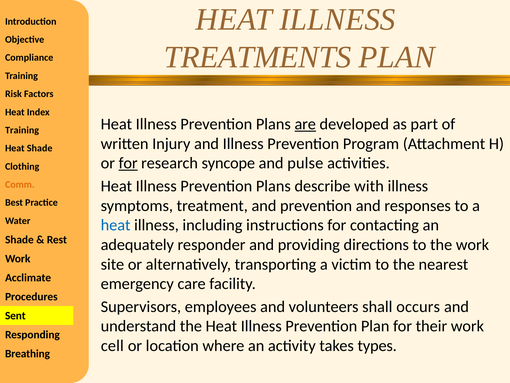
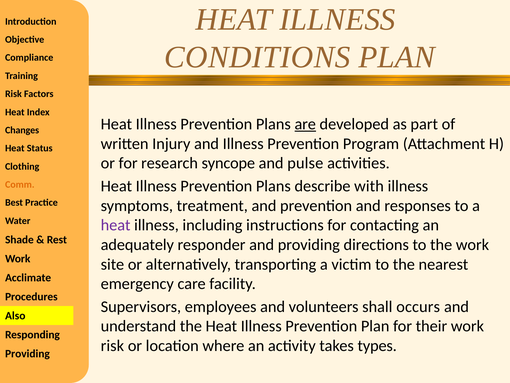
TREATMENTS: TREATMENTS -> CONDITIONS (257, 57)
Training: Training -> Changes (22, 130)
Heat Shade: Shade -> Status (40, 148)
for underline: present -> none (128, 163)
heat colour: blue -> purple (116, 225)
Sent: Sent -> Also (15, 315)
cell: cell -> risk (112, 345)
Breathing: Breathing -> Providing (27, 353)
